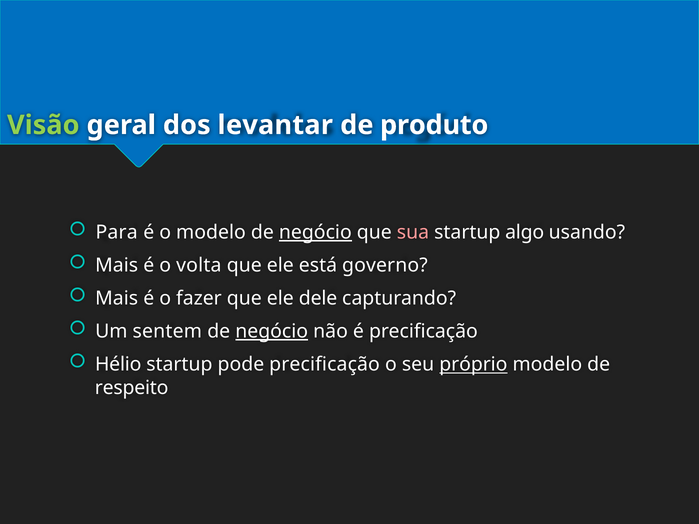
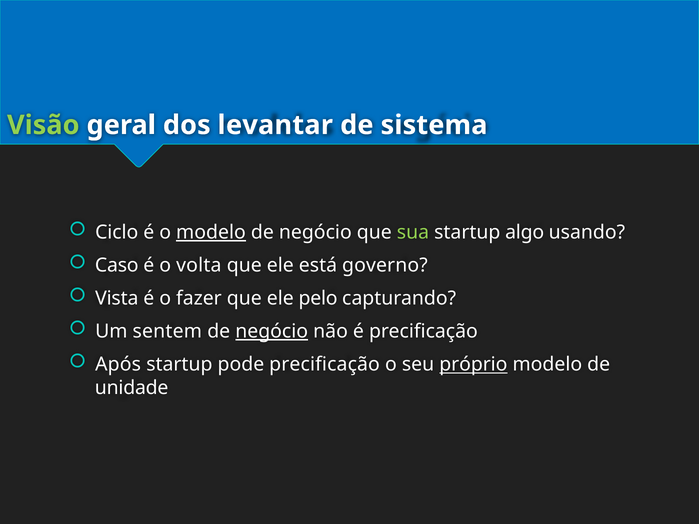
produto: produto -> sistema (434, 125)
Para: Para -> Ciclo (117, 232)
modelo underline: none -> present (211, 232)
negócio underline: present -> none (315, 232)
sua colour: pink -> light green (413, 232)
Mais: Mais -> Caso (117, 266)
Mais: Mais -> Vista (117, 299)
dele: dele -> pelo (318, 299)
Hélio: Hélio -> Após (118, 365)
respeito: respeito -> unidade (132, 388)
